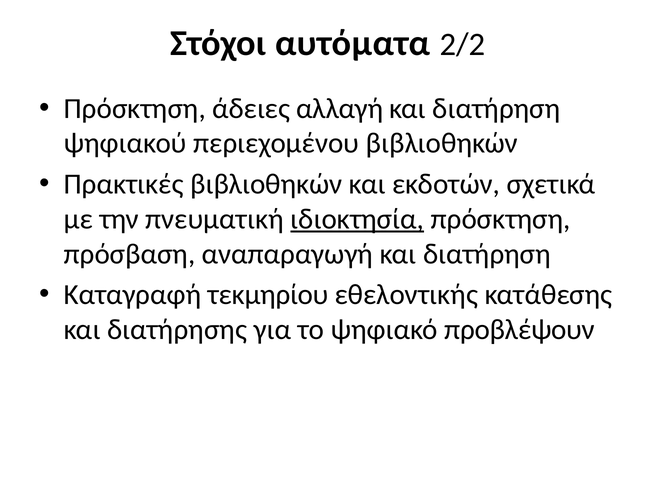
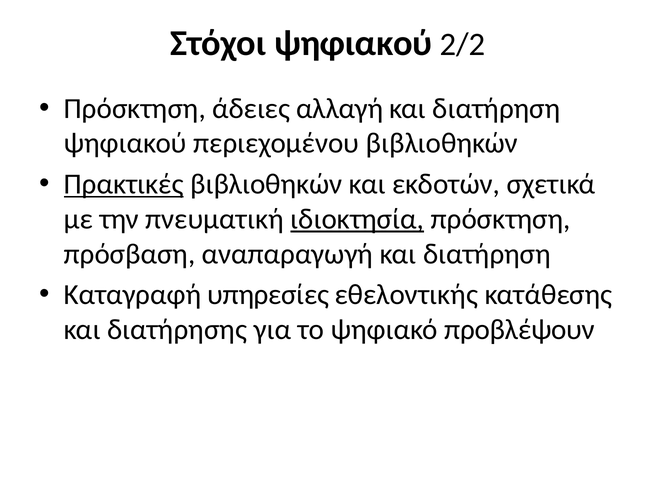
Στόχοι αυτόματα: αυτόματα -> ψηφιακού (353, 43)
Πρακτικές underline: none -> present (124, 184)
τεκμηρίου: τεκμηρίου -> υπηρεσίες (268, 294)
